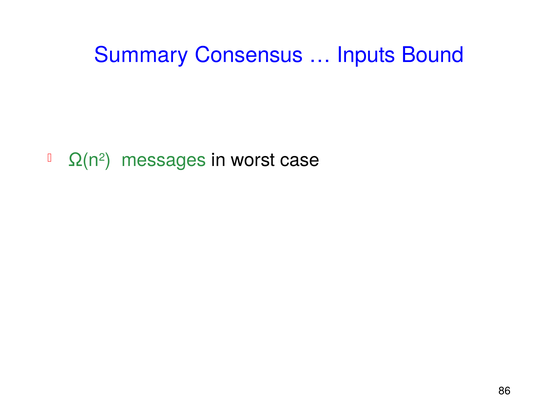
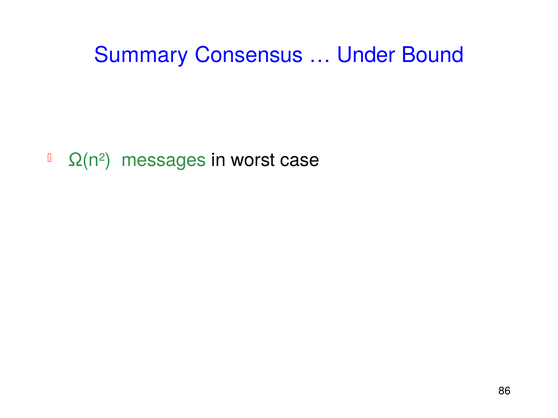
Inputs: Inputs -> Under (366, 55)
